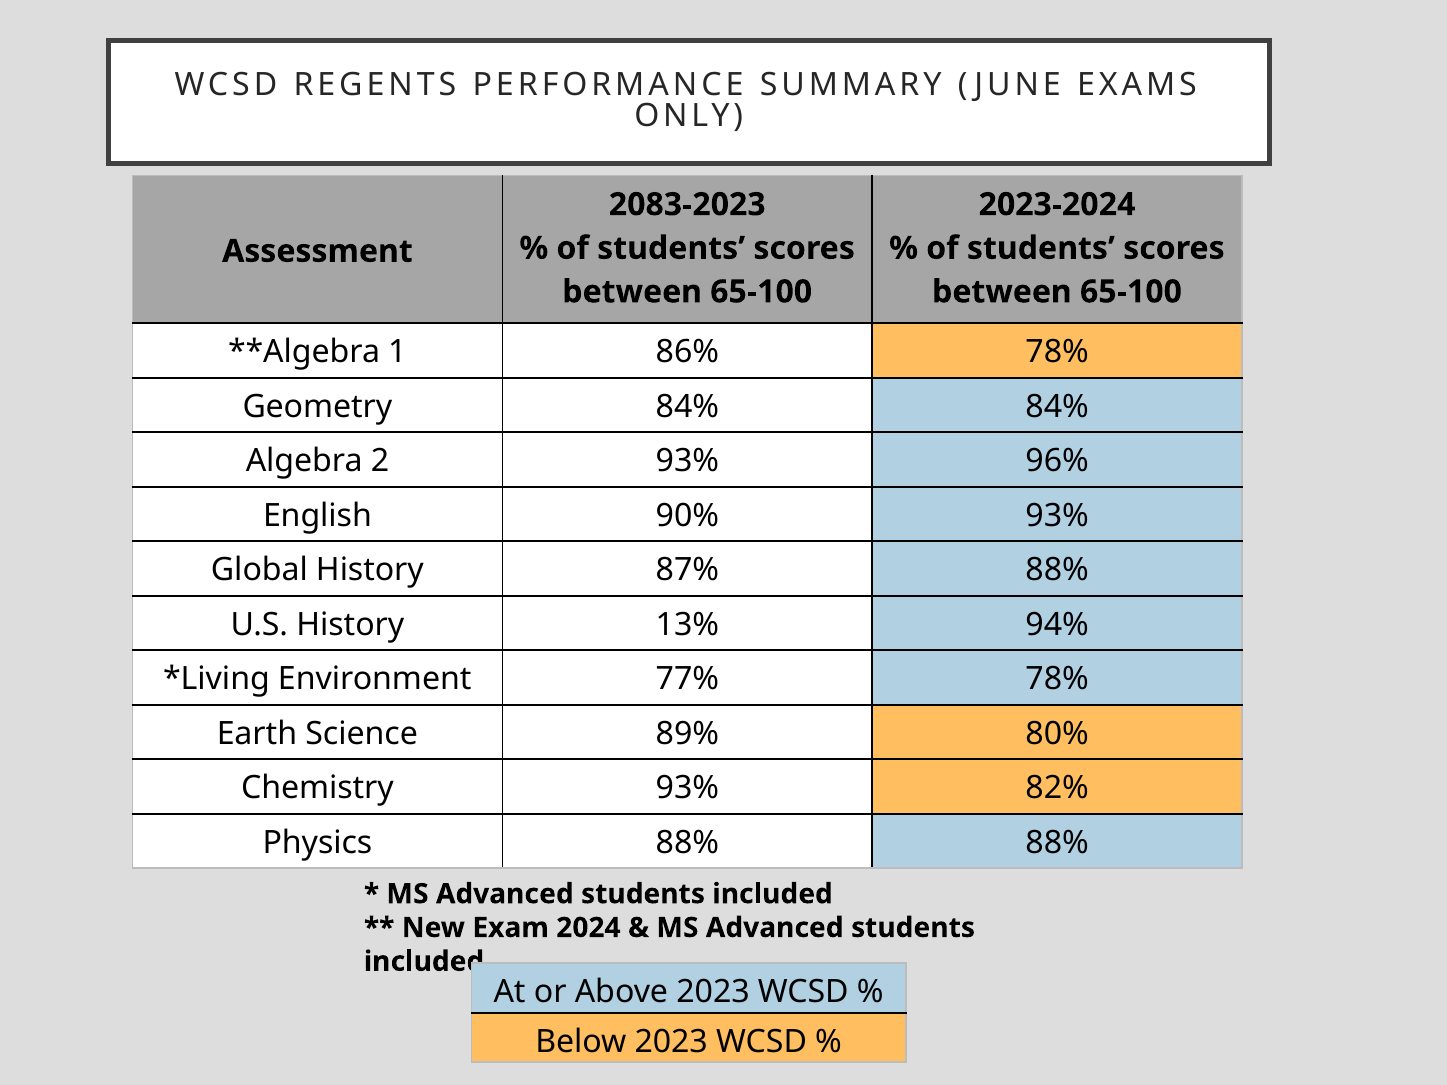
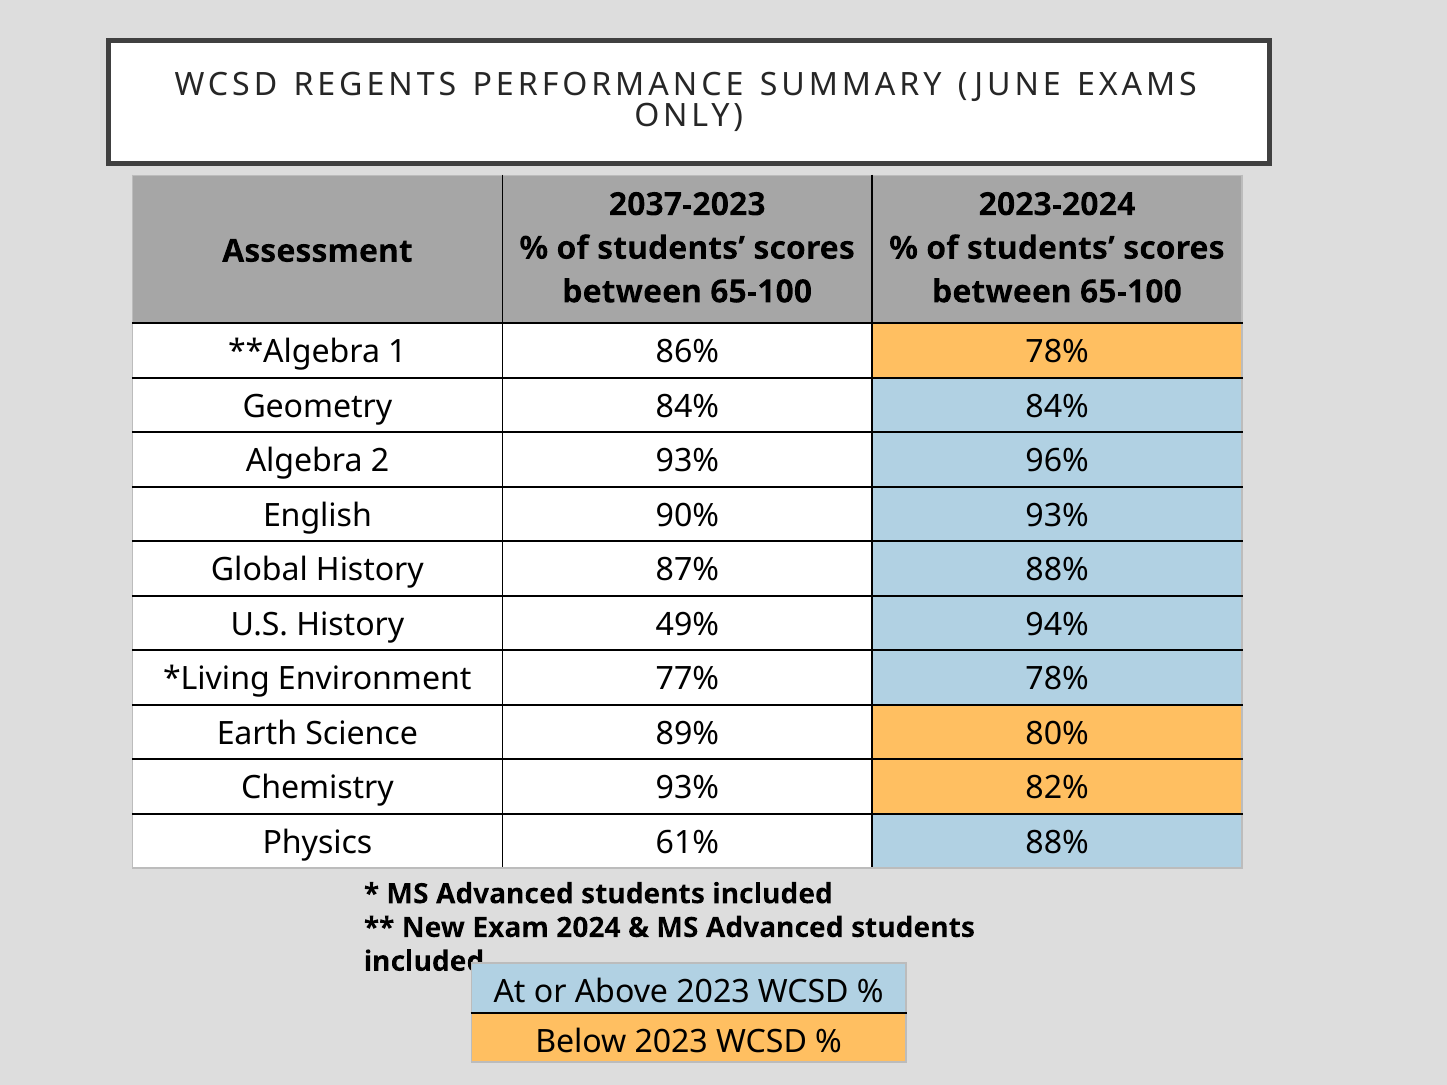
2083-2023: 2083-2023 -> 2037-2023 (687, 205)
13%: 13% -> 49% (687, 625)
Physics 88%: 88% -> 61% (687, 843)
